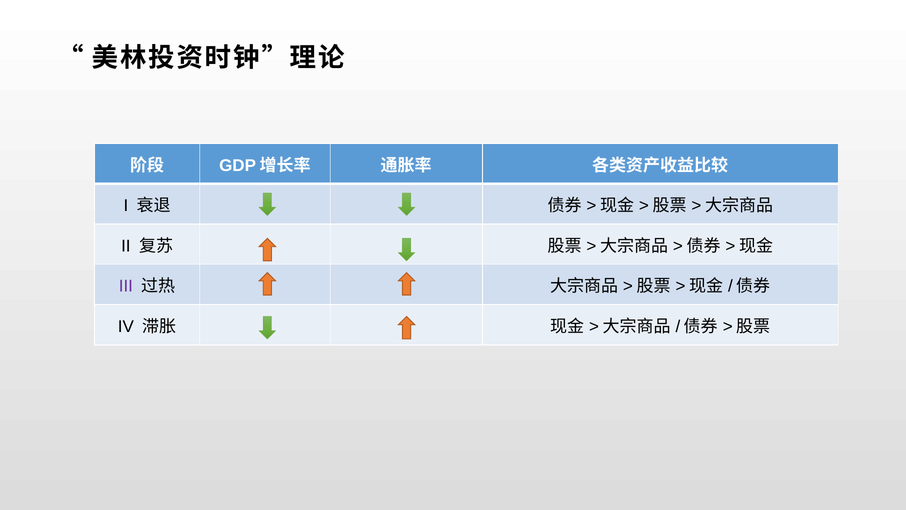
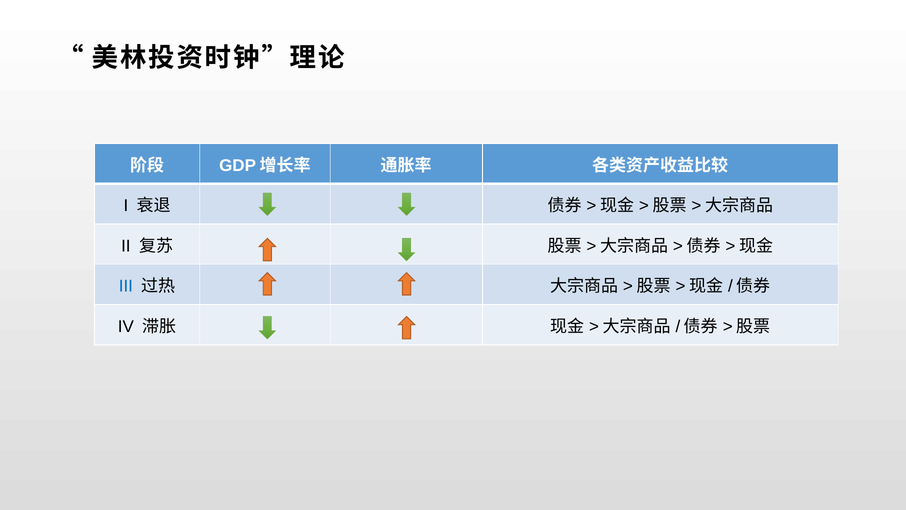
III colour: purple -> blue (126, 286)
